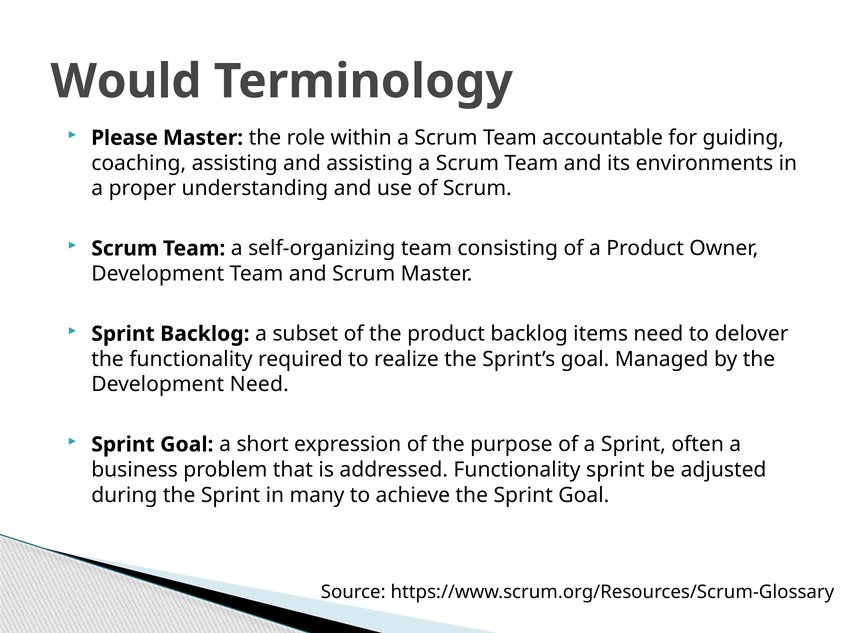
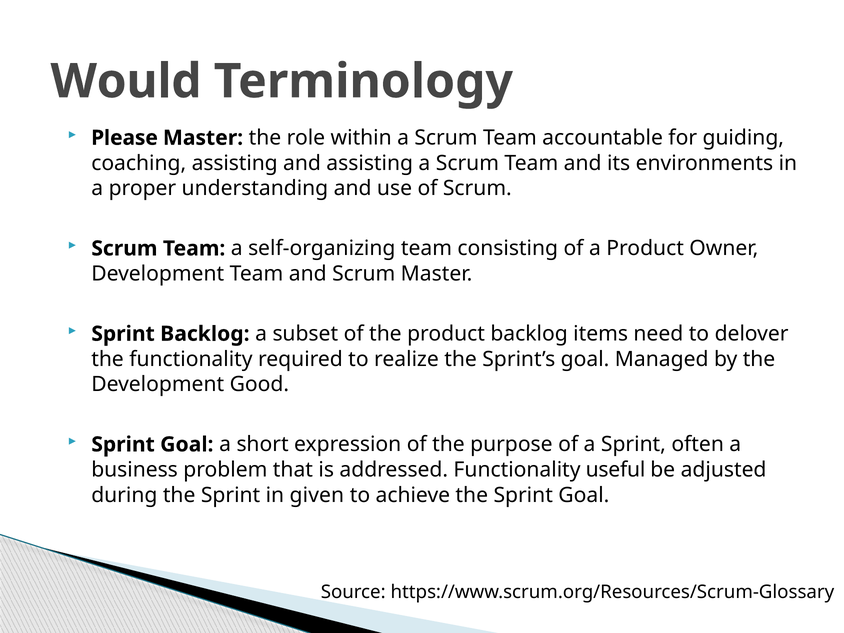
Development Need: Need -> Good (259, 384)
Functionality sprint: sprint -> useful (615, 470)
many: many -> given (317, 495)
